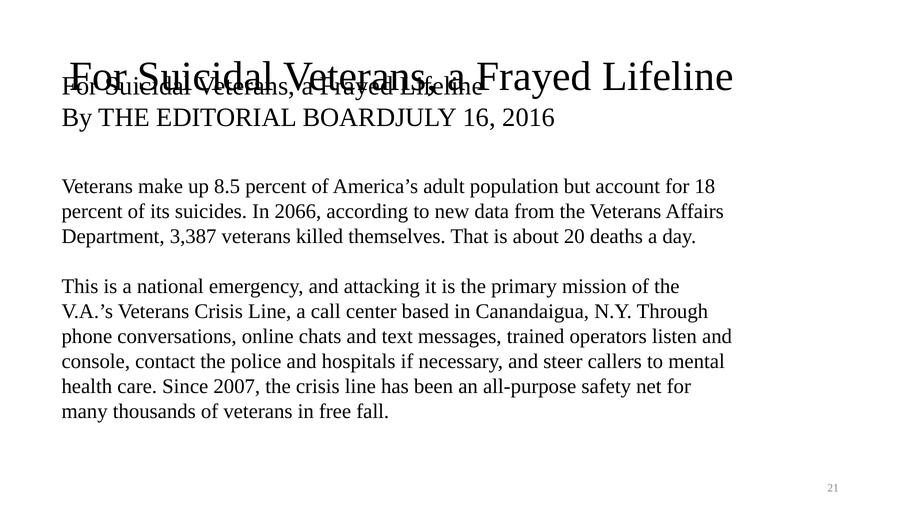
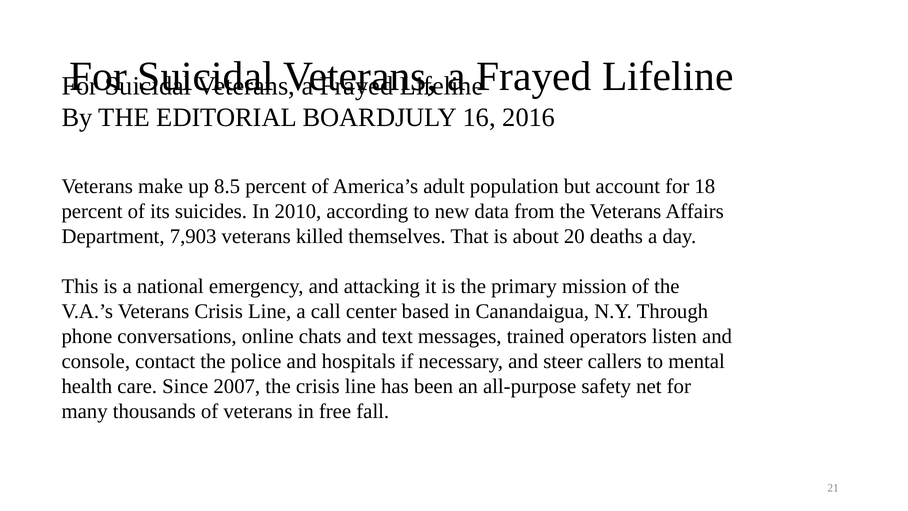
2066: 2066 -> 2010 (298, 211)
3,387: 3,387 -> 7,903 (193, 236)
